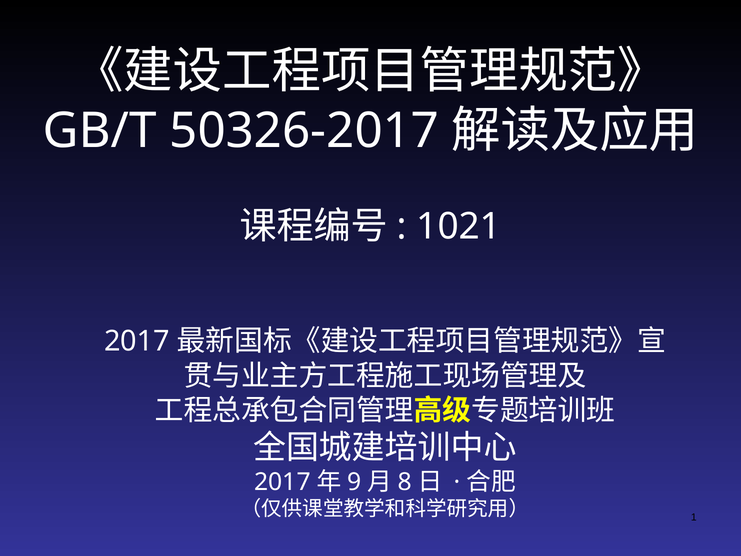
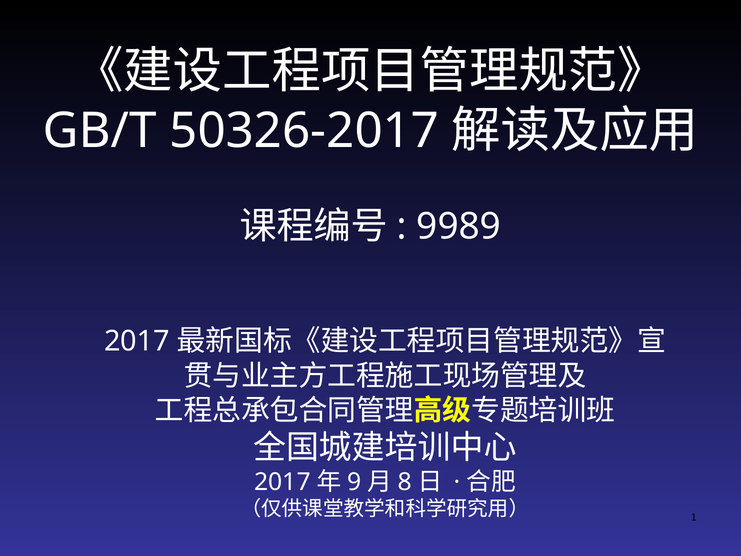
1021: 1021 -> 9989 (459, 226)
